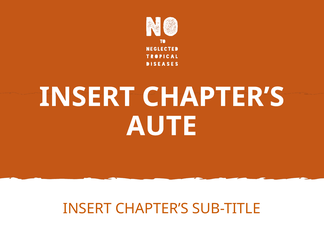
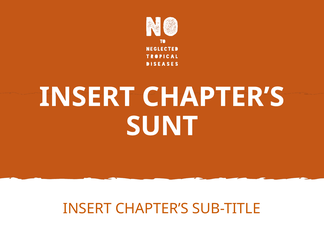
AUTE: AUTE -> SUNT (162, 126)
